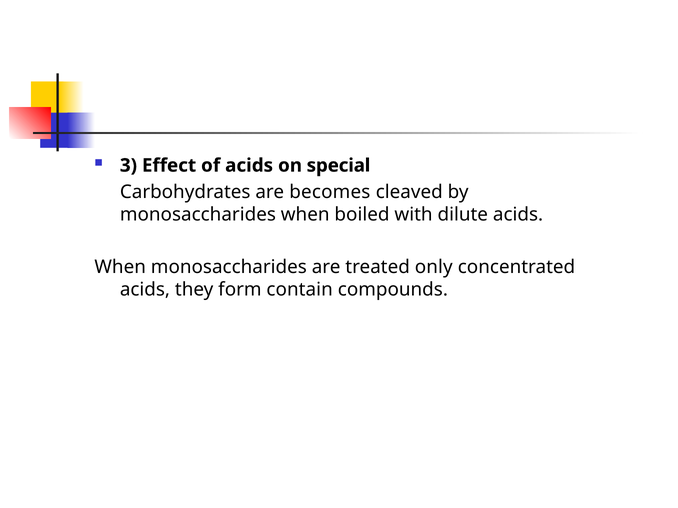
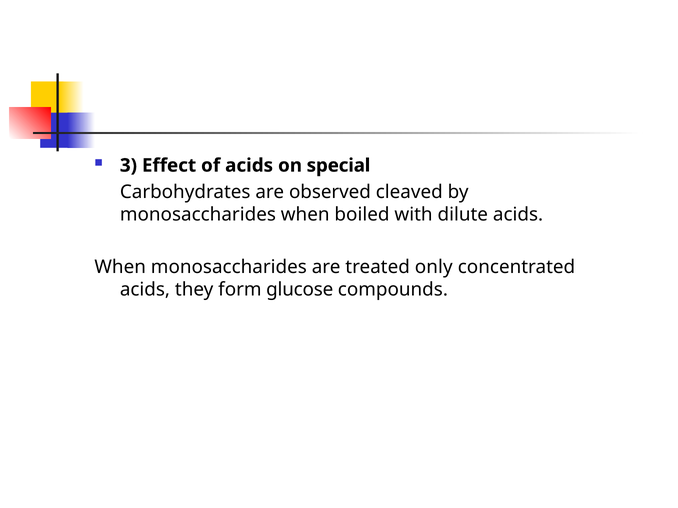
becomes: becomes -> observed (330, 192)
contain: contain -> glucose (300, 290)
